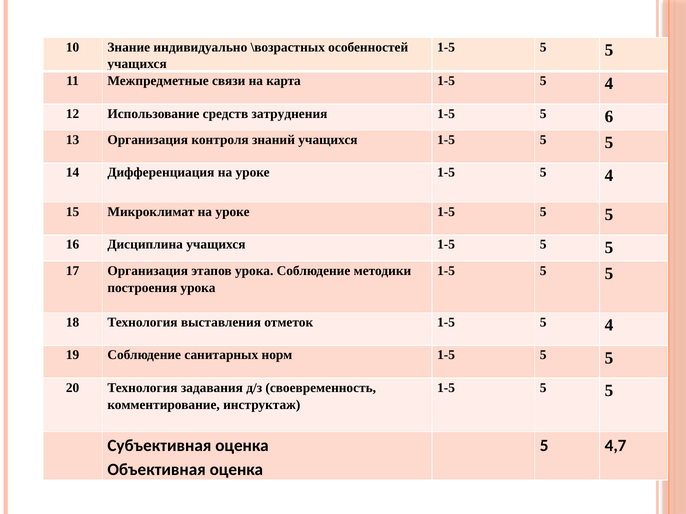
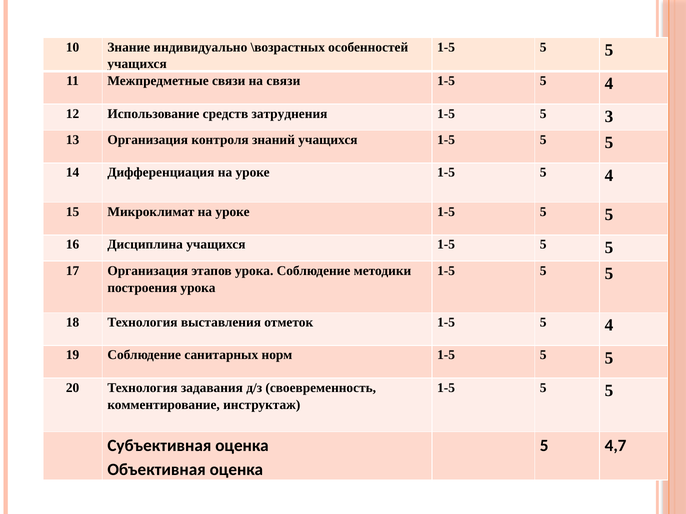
на карта: карта -> связи (283, 81)
6: 6 -> 3 (609, 117)
